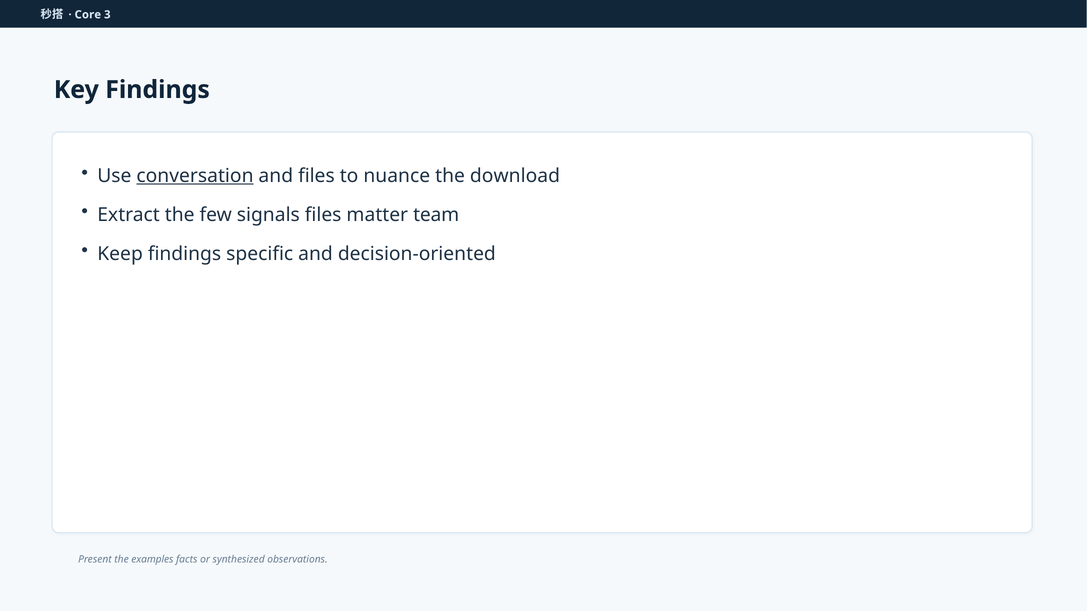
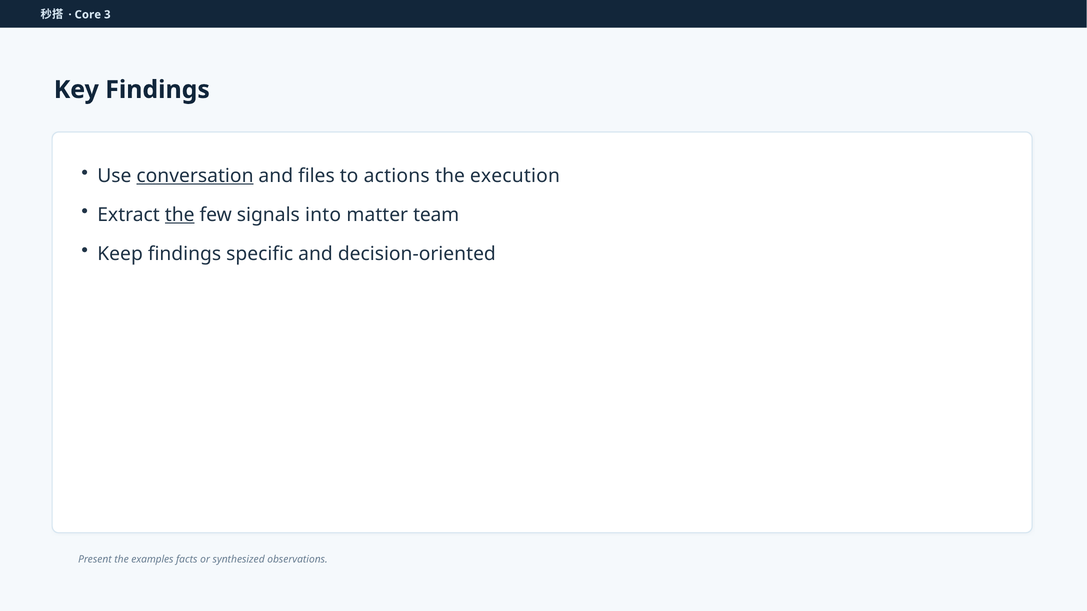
nuance: nuance -> actions (397, 176)
download: download -> execution (515, 176)
the underline: none -> present (180, 215)
signals files: files -> into (323, 215)
